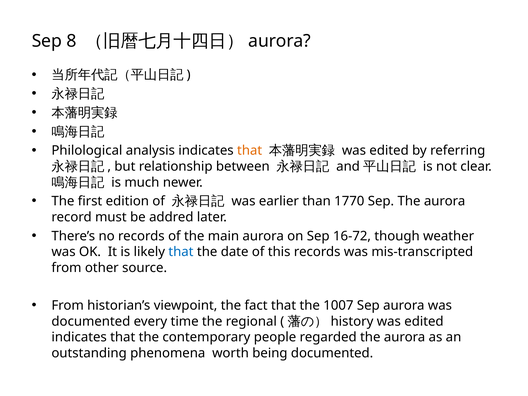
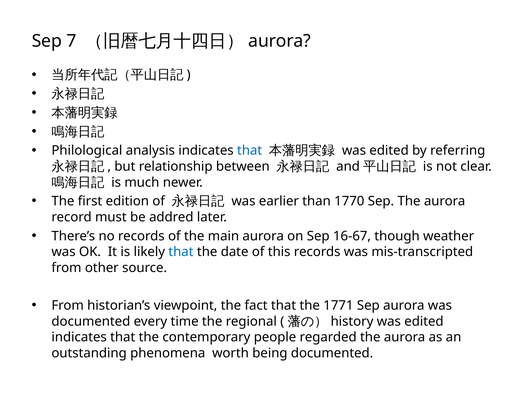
8: 8 -> 7 (72, 41)
that colour: orange -> blue (250, 151)
16-72: 16-72 -> 16-67 (352, 236)
1007: 1007 -> 1771 (338, 306)
